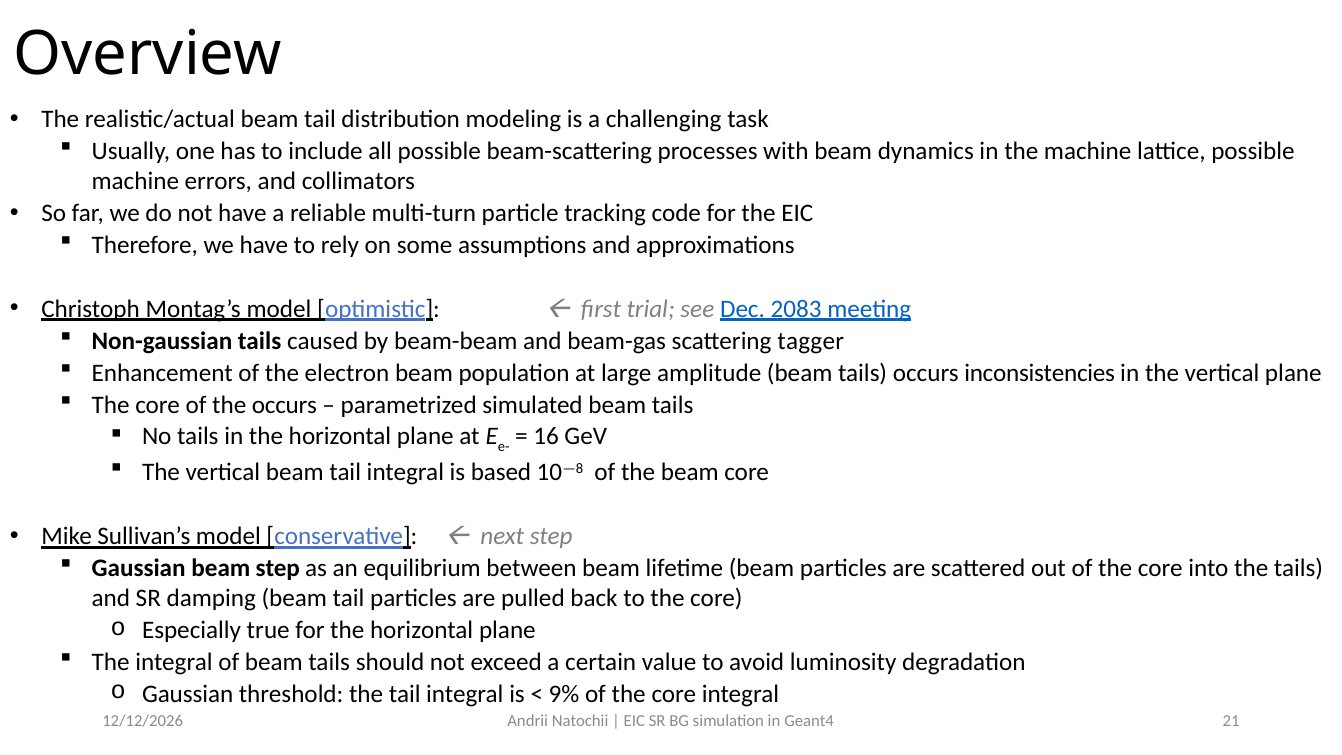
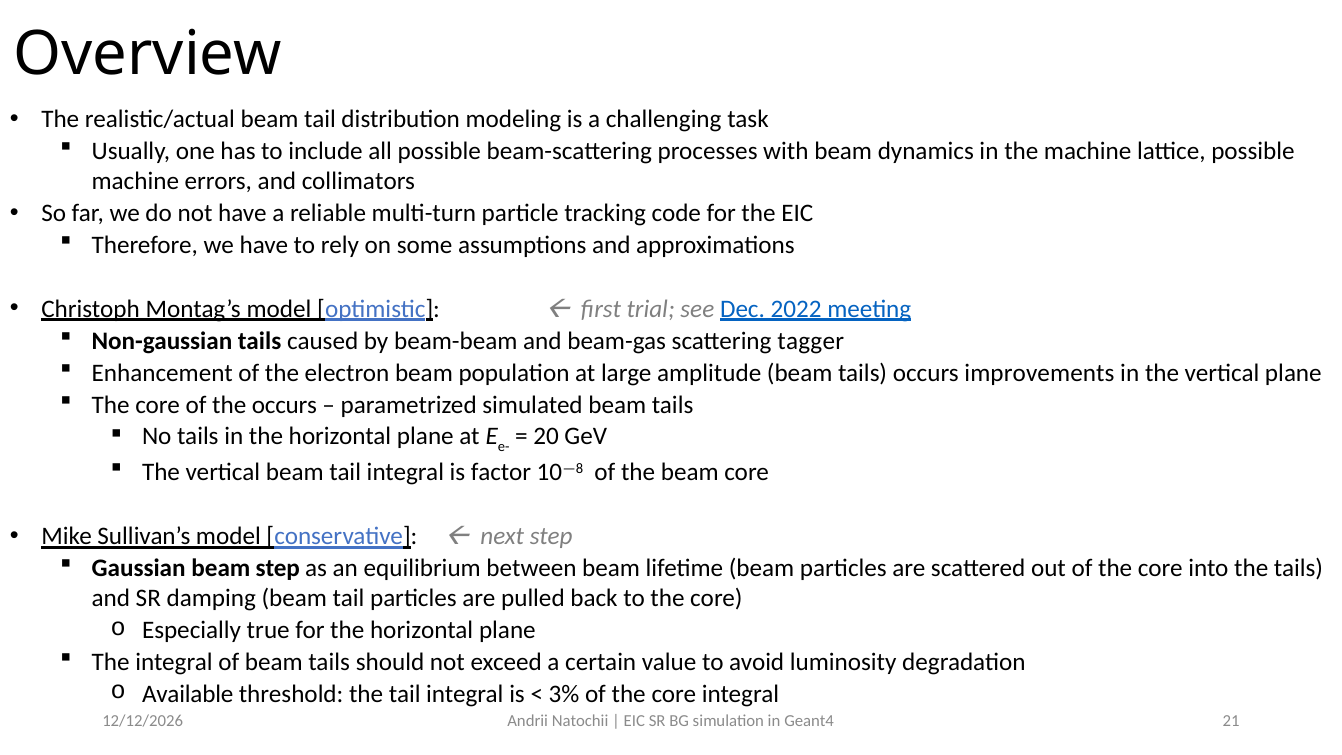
2083: 2083 -> 2022 (796, 309)
inconsistencies: inconsistencies -> improvements (1039, 373)
16: 16 -> 20 (546, 437)
based: based -> factor (501, 473)
Gaussian: Gaussian -> Available (188, 694)
9%: 9% -> 3% (564, 694)
